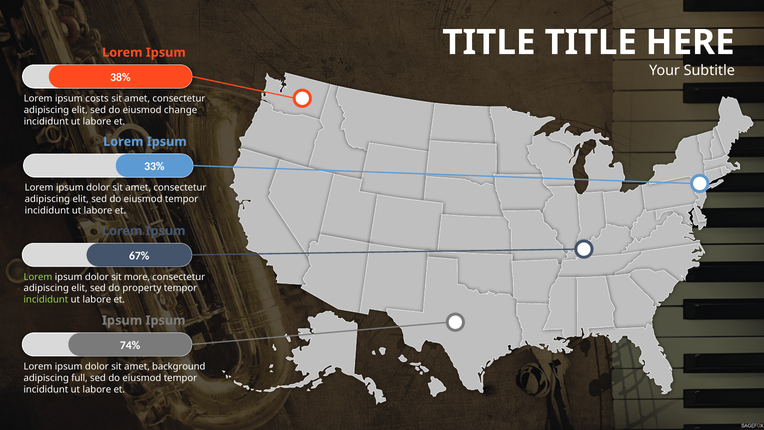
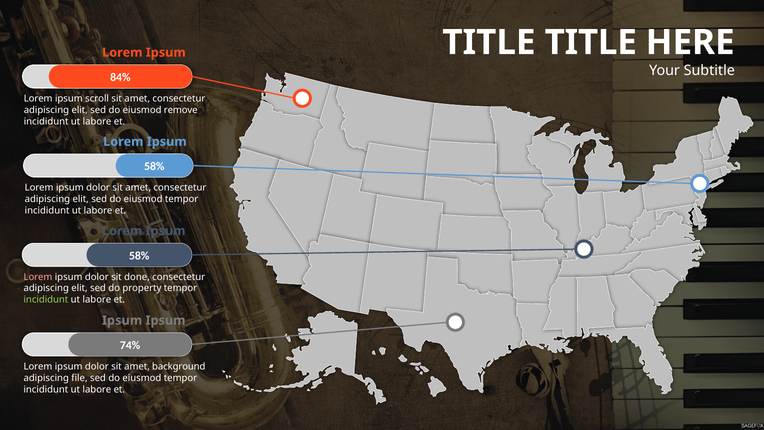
38%: 38% -> 84% (120, 77)
costs: costs -> scroll (97, 98)
change: change -> remove (181, 110)
33%: 33% -> 58% (154, 166)
67%: 67% -> 58% (139, 255)
Lorem colour: light green -> pink (38, 277)
more: more -> done (137, 277)
full: full -> file (79, 378)
